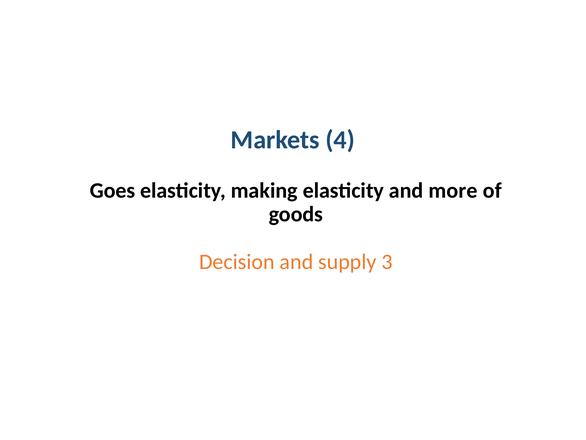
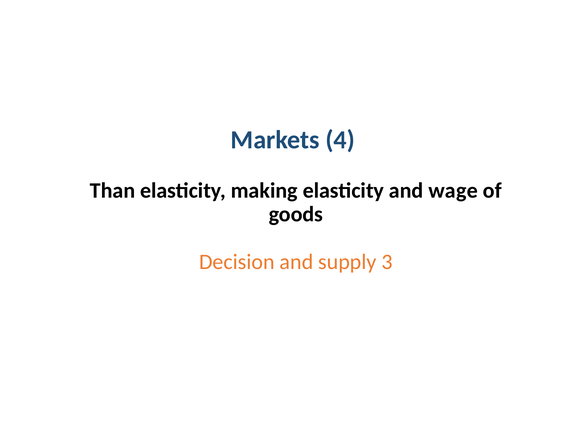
Goes: Goes -> Than (113, 190)
more: more -> wage (453, 190)
